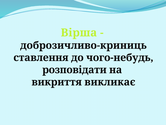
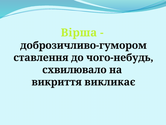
доброзичливо-криниць: доброзичливо-криниць -> доброзичливо-гумором (83, 45)
розповідати: розповідати -> схвилювало (74, 70)
